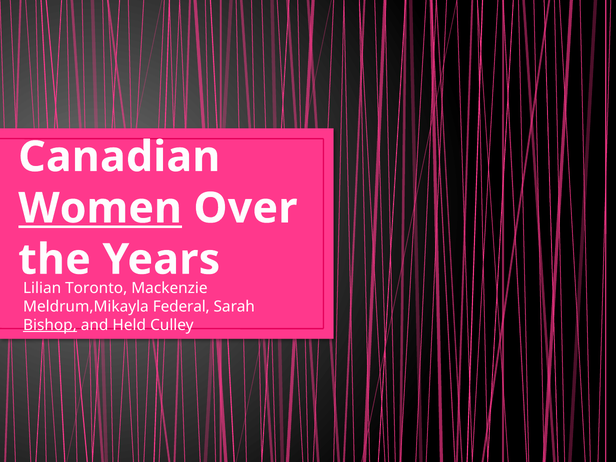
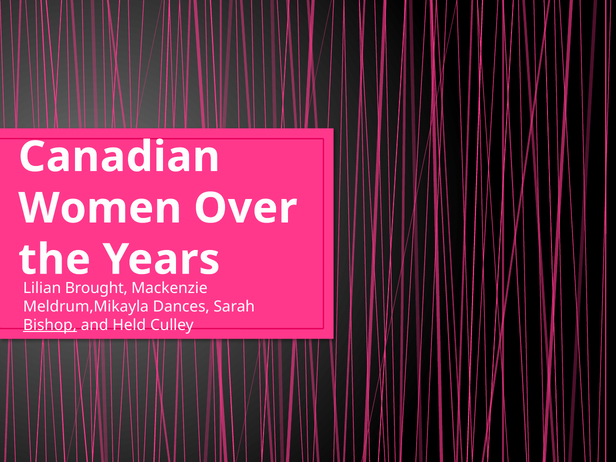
Women underline: present -> none (100, 208)
Toronto: Toronto -> Brought (96, 288)
Federal: Federal -> Dances (181, 307)
